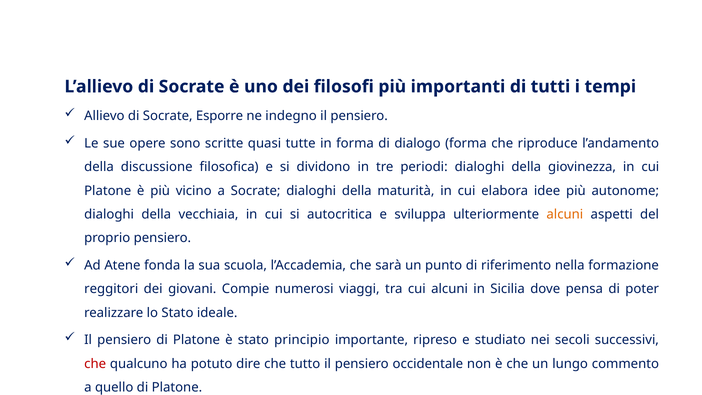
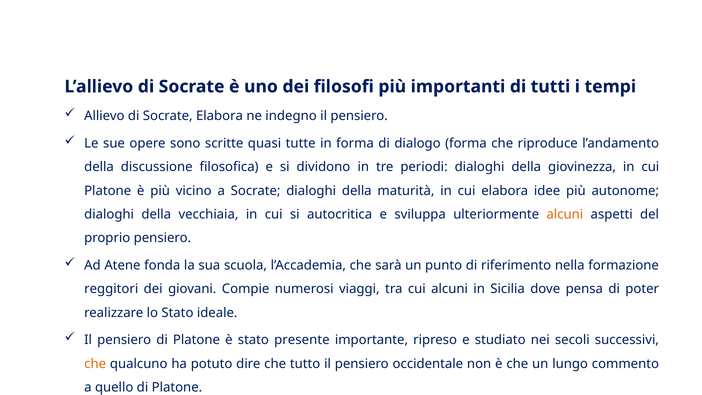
Socrate Esporre: Esporre -> Elabora (219, 116)
principio: principio -> presente (302, 340)
che colour: red -> orange (95, 364)
